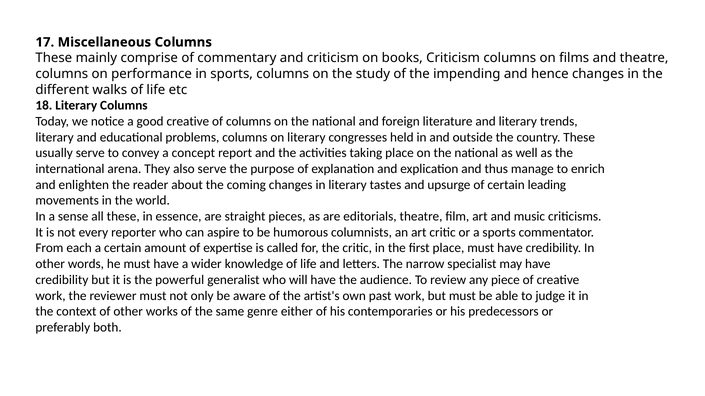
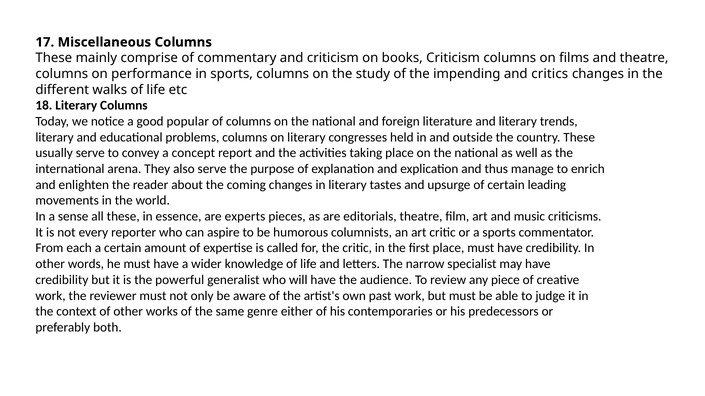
hence: hence -> critics (550, 74)
good creative: creative -> popular (188, 122)
straight: straight -> experts (245, 217)
